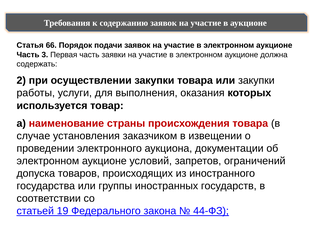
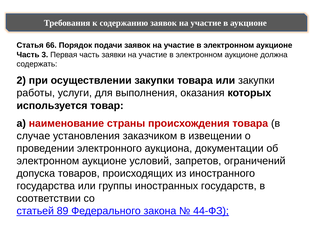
19: 19 -> 89 (63, 211)
